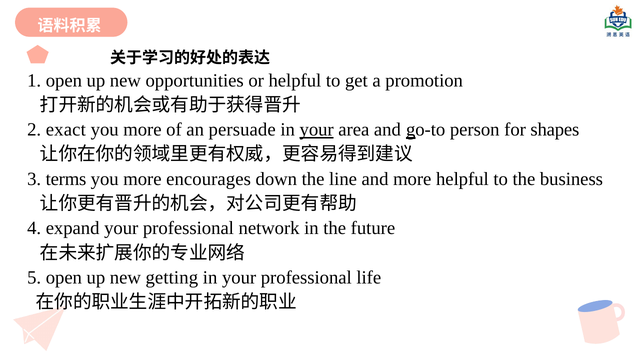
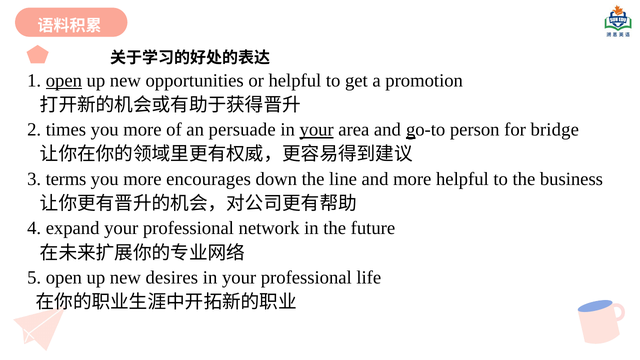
open underline: none -> present (64, 80)
exact: exact -> times (66, 130)
shapes: shapes -> bridge (555, 130)
getting: getting -> desires (172, 278)
